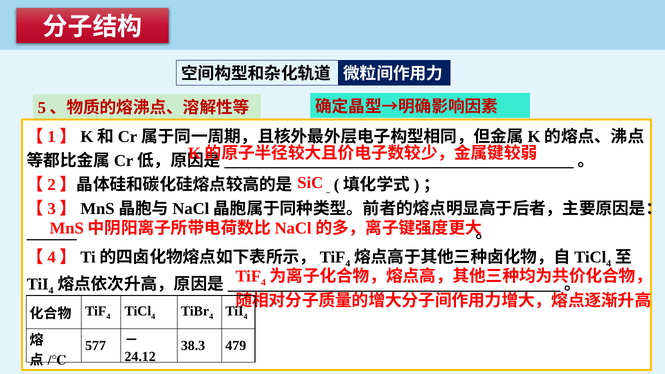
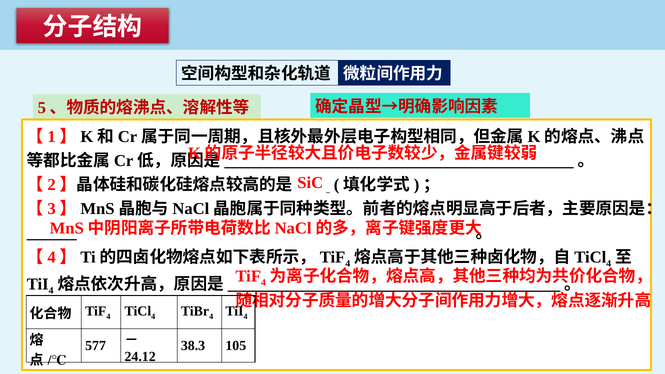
479: 479 -> 105 (236, 346)
